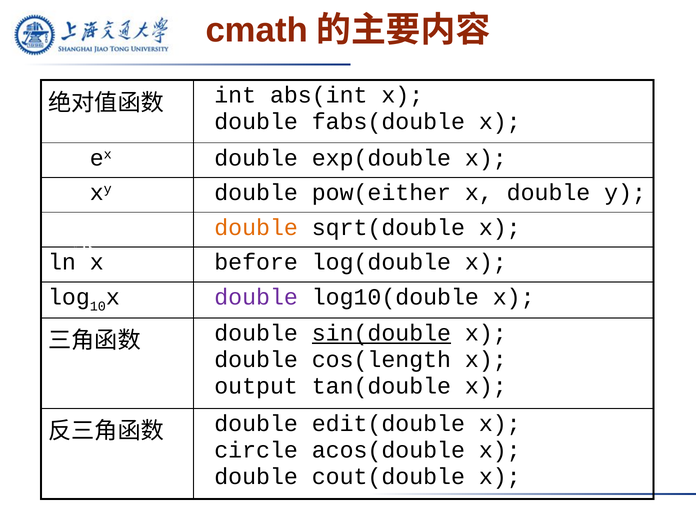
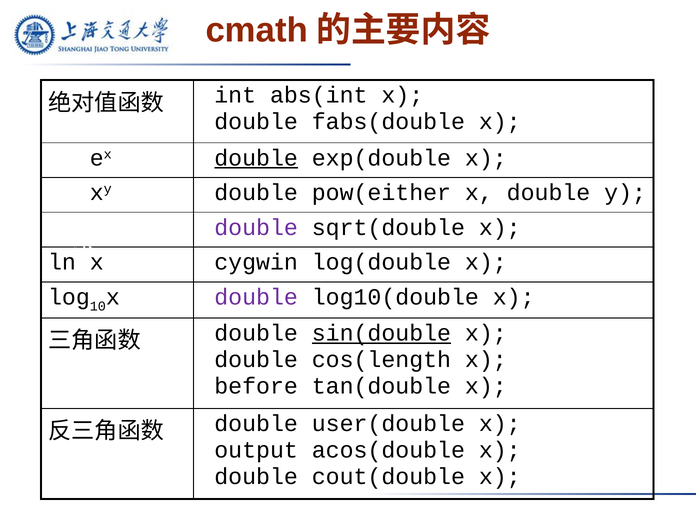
double underline: none -> present (256, 158)
double colour: orange -> purple (256, 228)
before: before -> cygwin (256, 262)
output: output -> before (256, 386)
edit(double: edit(double -> user(double (388, 424)
circle: circle -> output (256, 450)
